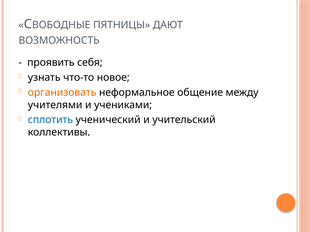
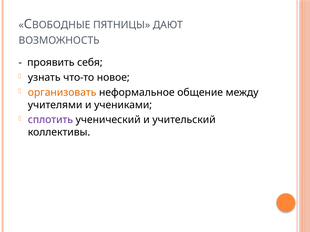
сплотить colour: blue -> purple (50, 120)
